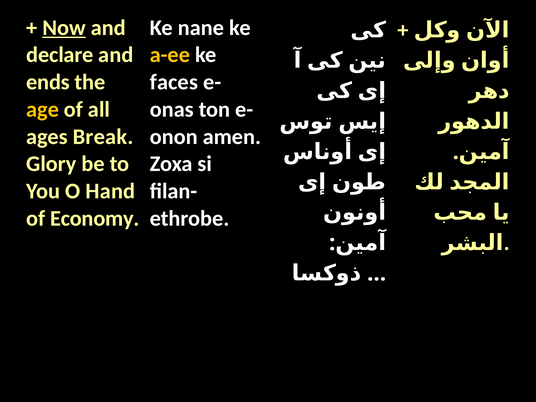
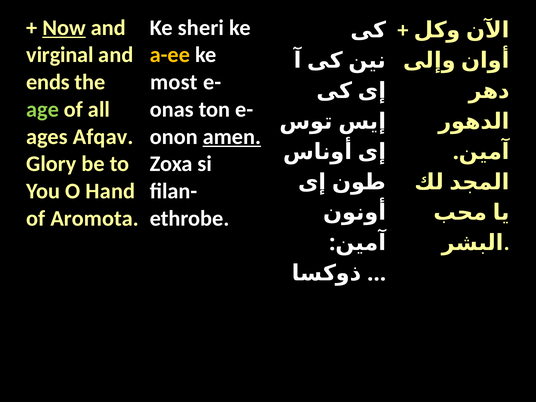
nane: nane -> sheri (201, 28)
declare: declare -> virginal (60, 55)
faces: faces -> most (174, 82)
age colour: yellow -> light green (43, 109)
Break: Break -> Afqav (103, 137)
amen underline: none -> present (232, 137)
Economy: Economy -> Aromota (95, 218)
